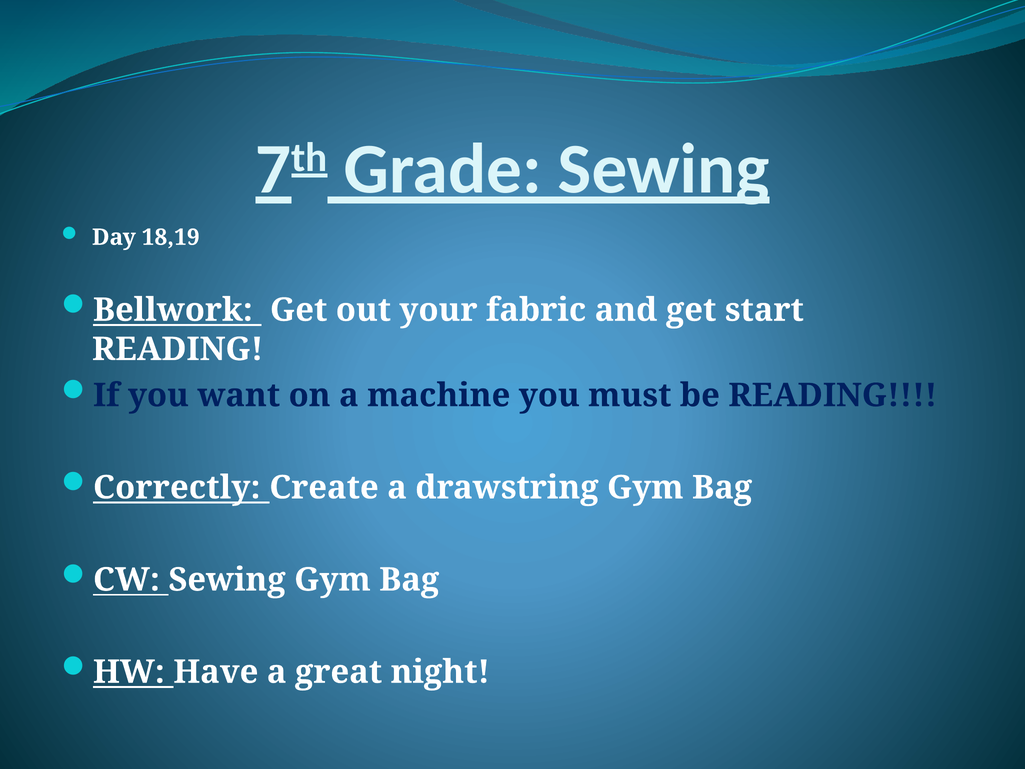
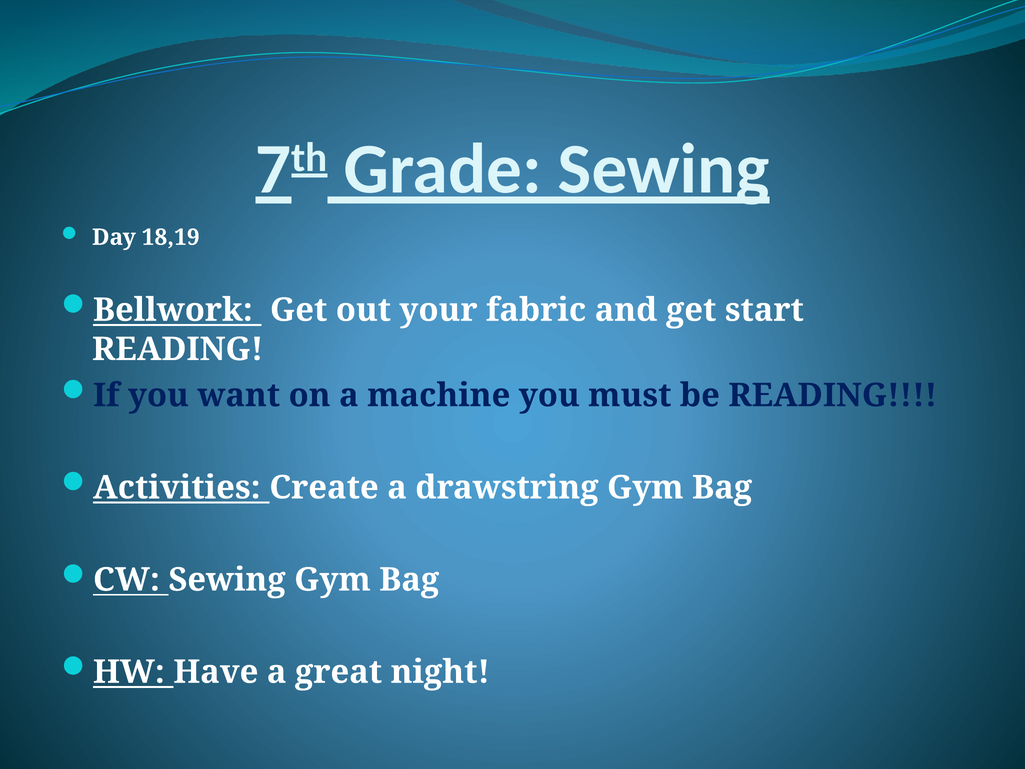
Correctly: Correctly -> Activities (177, 487)
